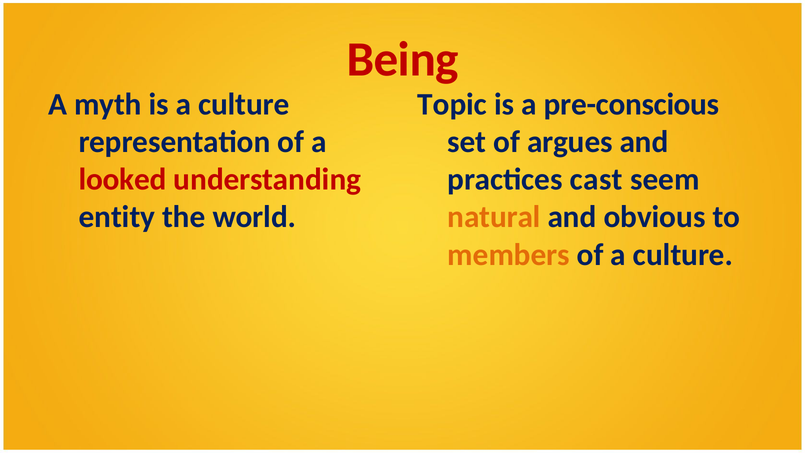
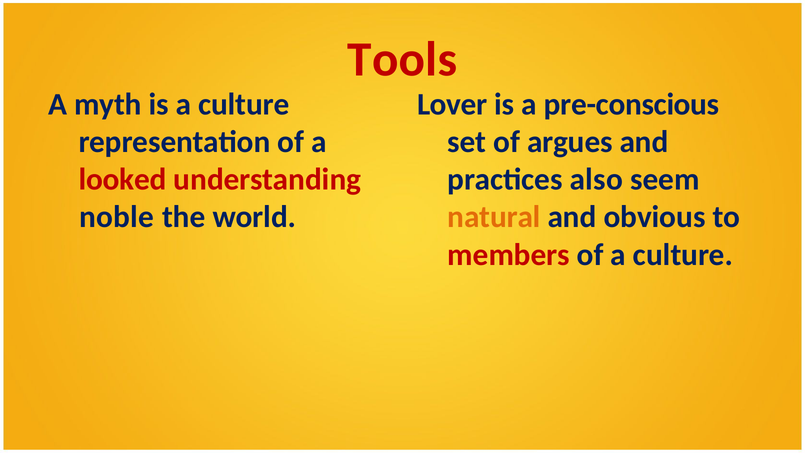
Being: Being -> Tools (402, 59)
Topic: Topic -> Lover (452, 104)
cast: cast -> also (596, 179)
entity: entity -> noble (117, 217)
members colour: orange -> red (509, 255)
